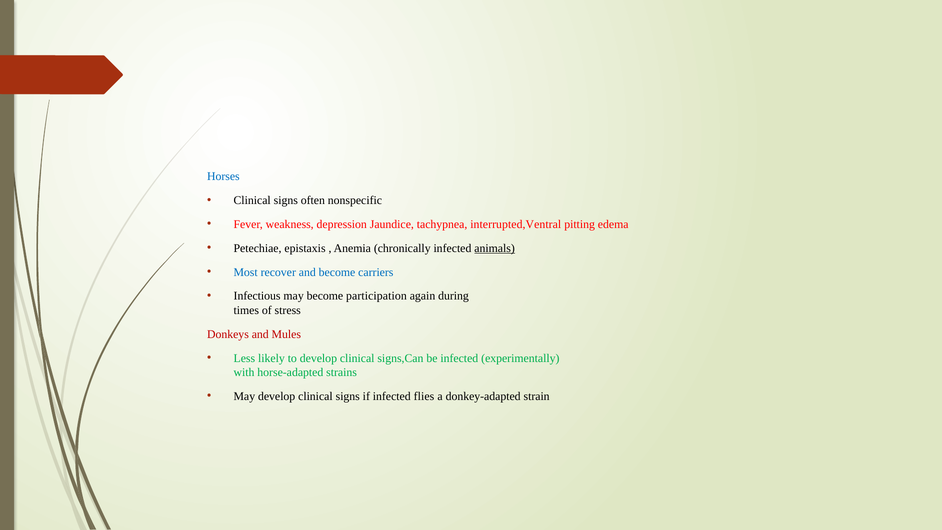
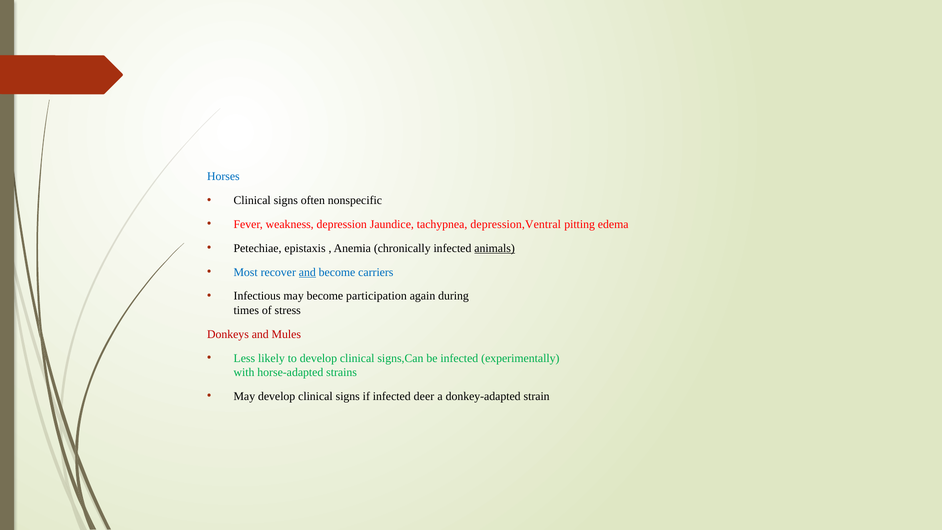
interrupted,Ventral: interrupted,Ventral -> depression,Ventral (516, 224)
and underline: none -> present (307, 272)
flies: flies -> deer (424, 396)
